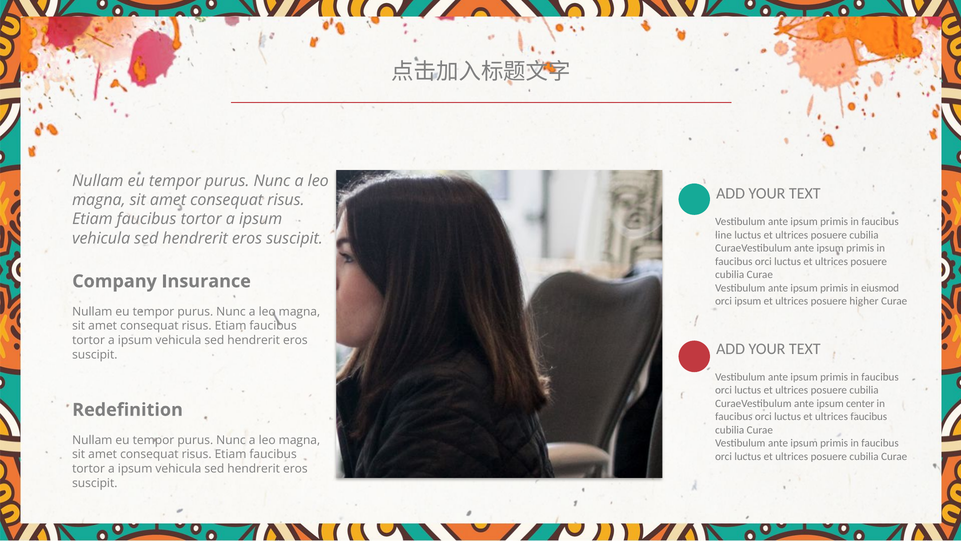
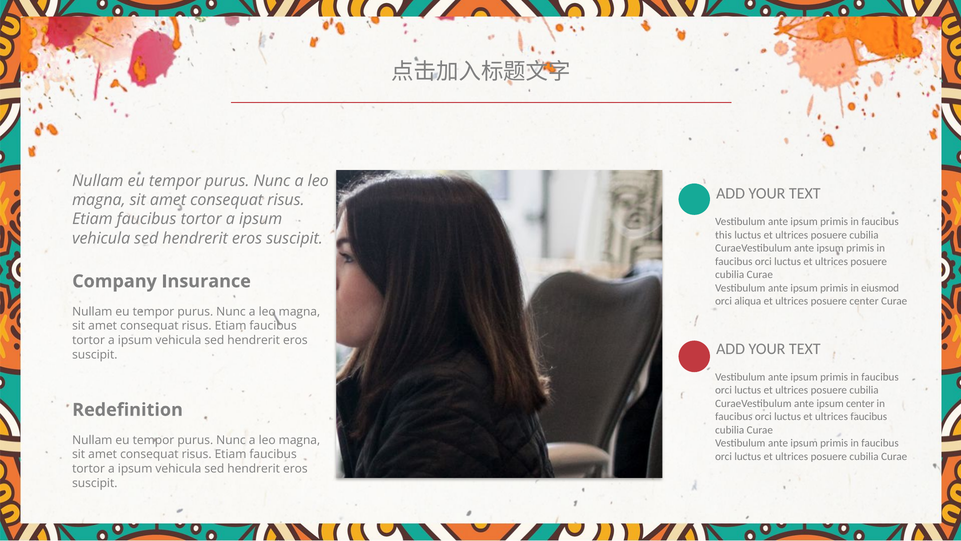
line: line -> this (724, 235)
orci ipsum: ipsum -> aliqua (748, 301)
posuere higher: higher -> center (864, 301)
